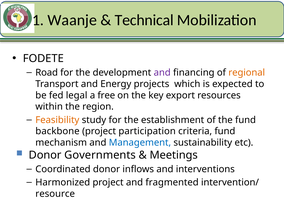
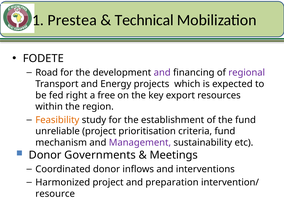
Waanje: Waanje -> Prestea (72, 20)
regional colour: orange -> purple (247, 73)
legal: legal -> right (77, 95)
backbone: backbone -> unreliable (58, 131)
participation: participation -> prioritisation (147, 131)
Management colour: blue -> purple (140, 143)
fragmented: fragmented -> preparation (172, 182)
